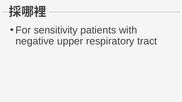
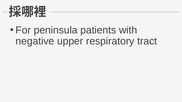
sensitivity: sensitivity -> peninsula (56, 30)
